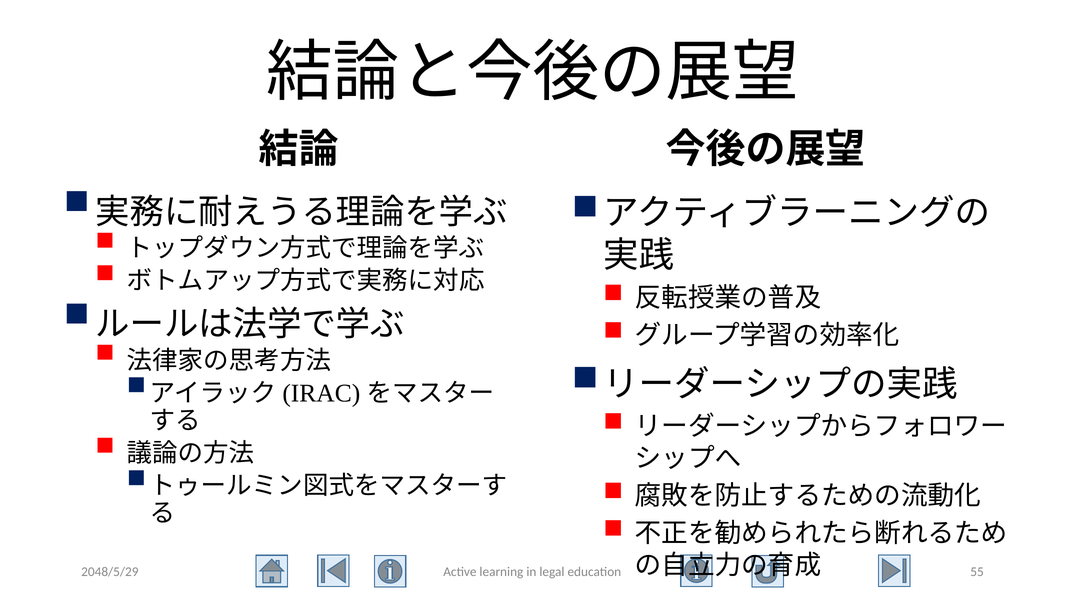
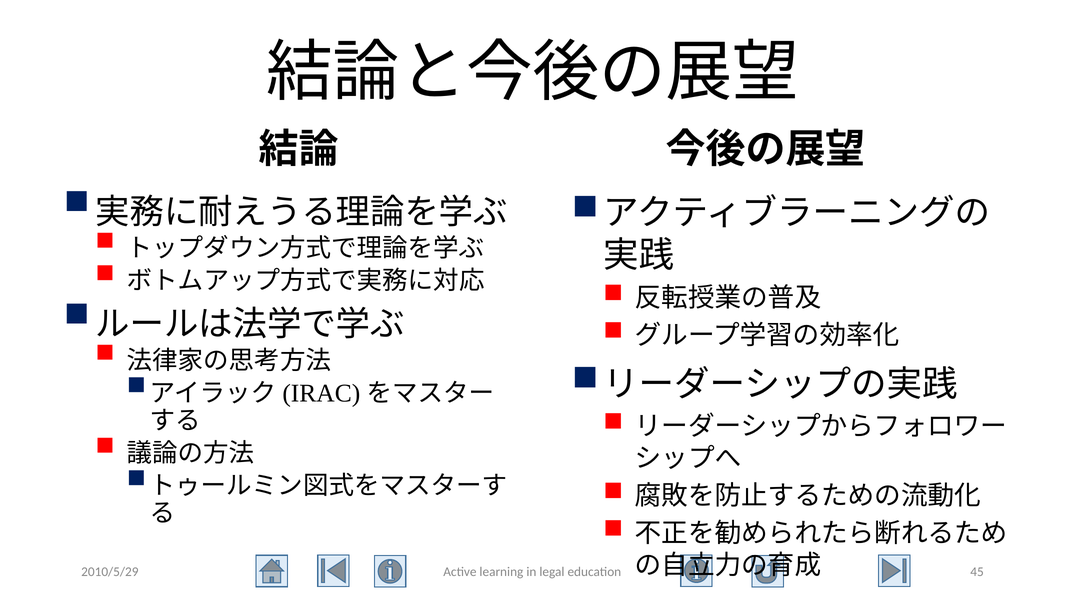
2048/5/29: 2048/5/29 -> 2010/5/29 (110, 572)
55: 55 -> 45 (977, 572)
